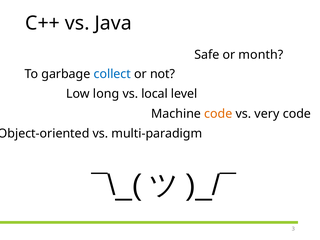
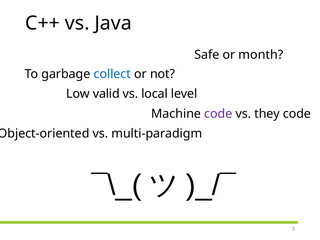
long: long -> valid (106, 94)
code colour: orange -> purple (218, 114)
very: very -> they (267, 114)
